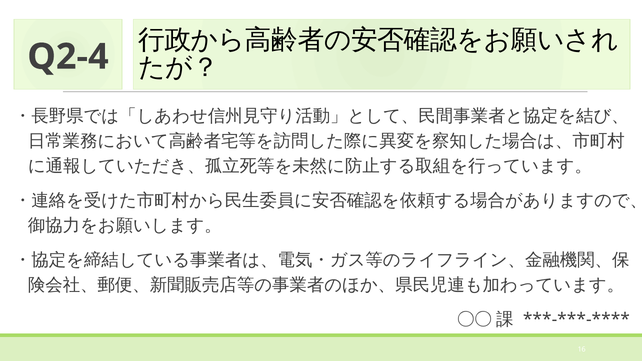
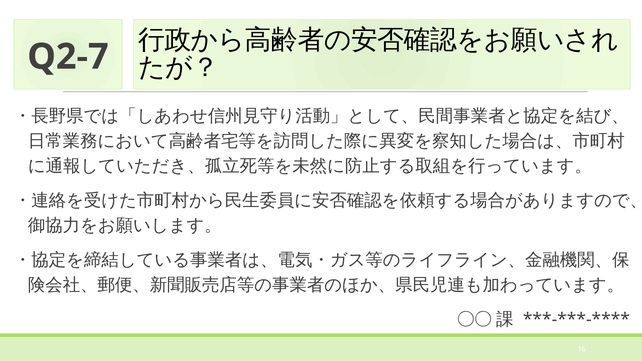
Q2-4: Q2-4 -> Q2-7 (68, 57)
